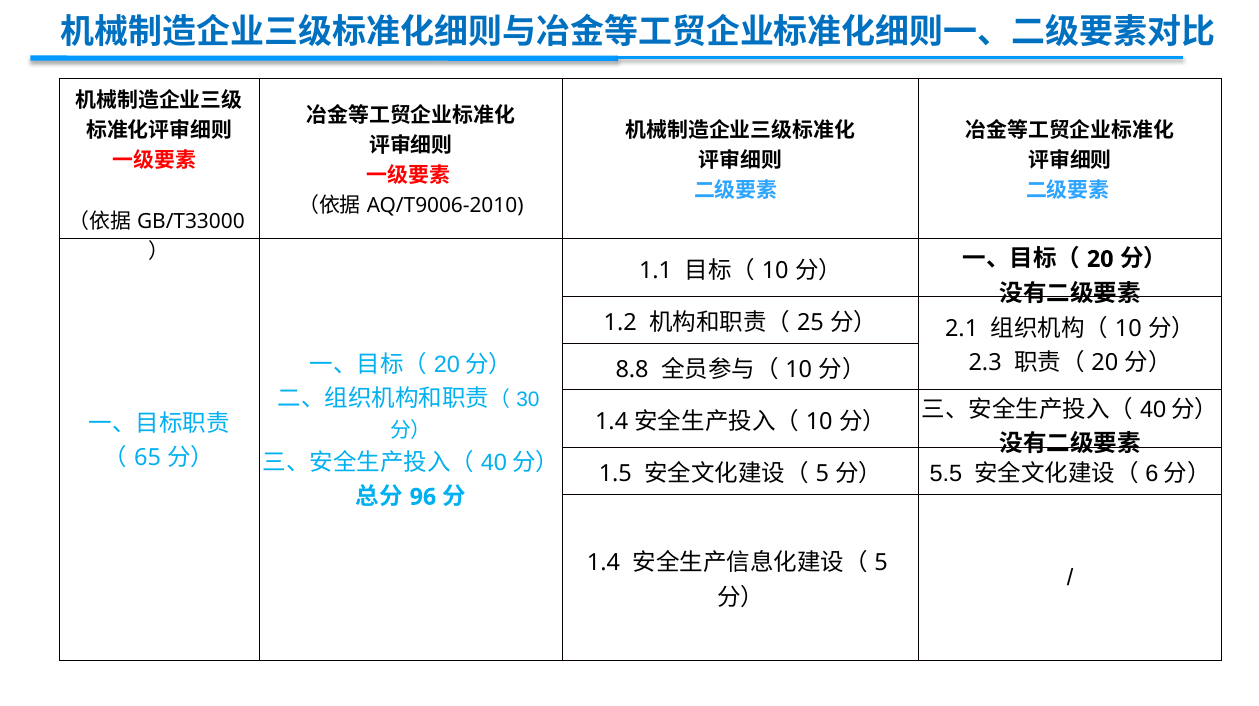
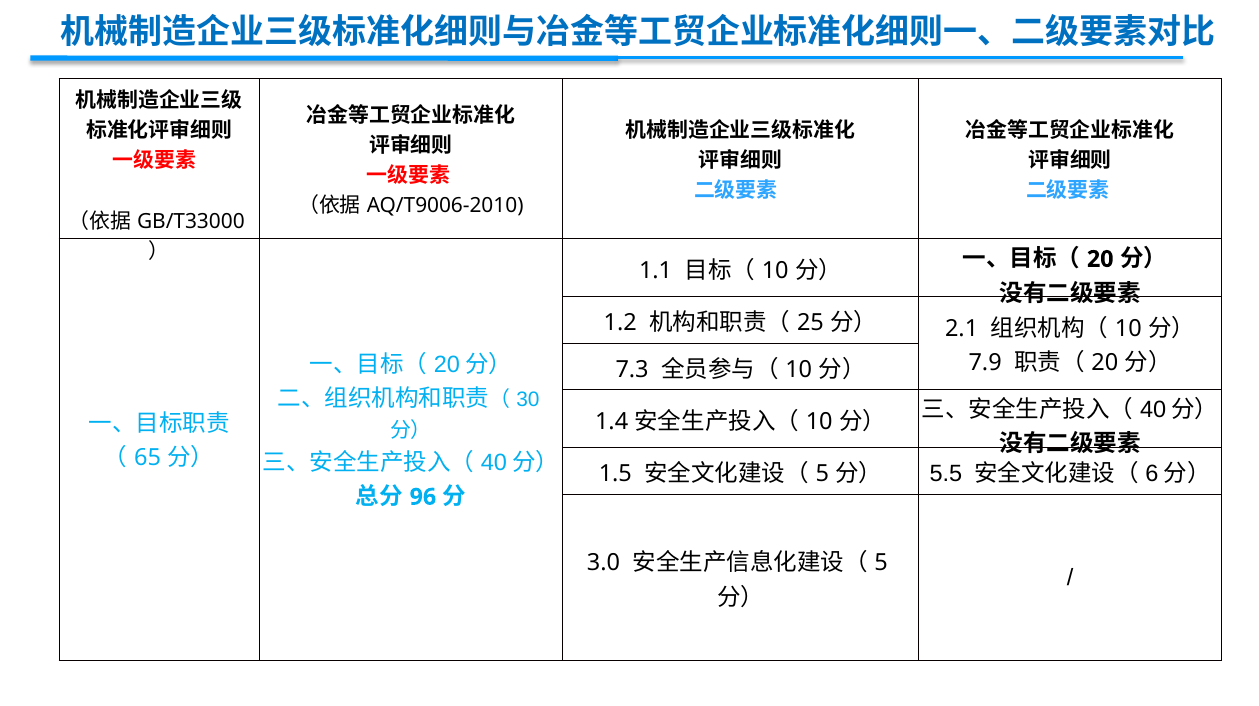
2.3: 2.3 -> 7.9 (985, 363)
8.8: 8.8 -> 7.3 (632, 369)
1.4: 1.4 -> 3.0 (604, 563)
